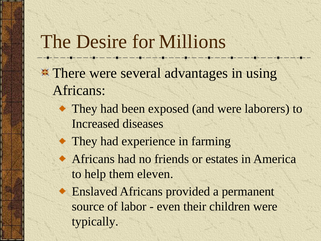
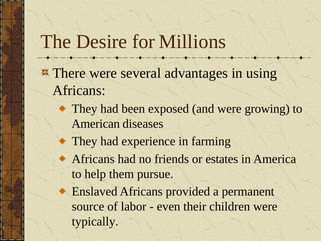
laborers: laborers -> growing (267, 109)
Increased: Increased -> American (96, 124)
eleven: eleven -> pursue (155, 174)
